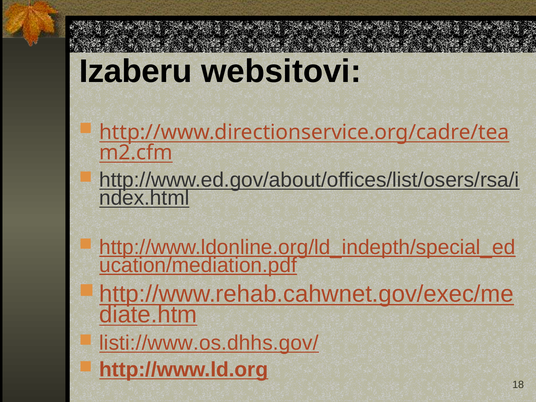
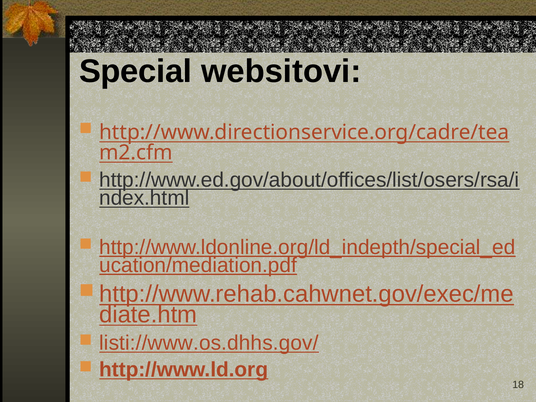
Izaberu: Izaberu -> Special (136, 72)
